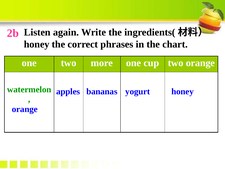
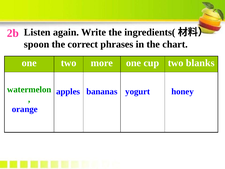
honey: honey -> spoon (37, 44)
two orange: orange -> blanks (200, 63)
